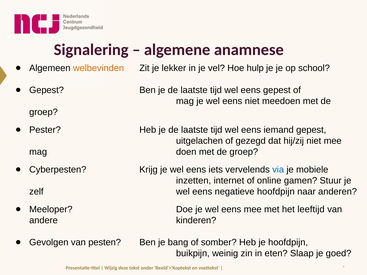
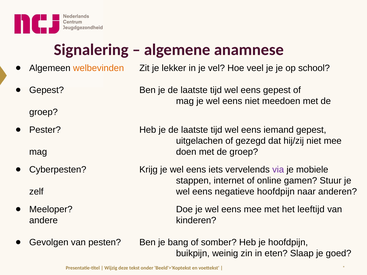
hulp: hulp -> veel (255, 68)
via colour: blue -> purple (278, 170)
inzetten: inzetten -> stappen (194, 181)
